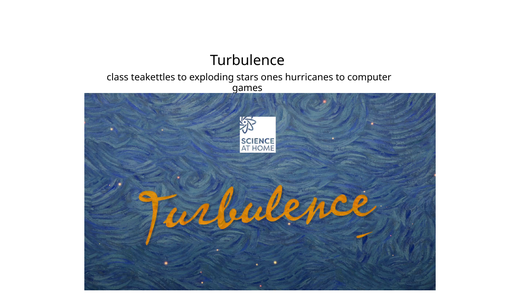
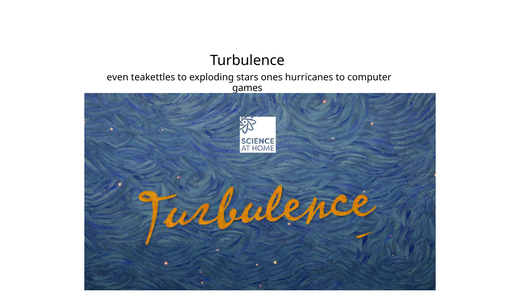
class: class -> even (118, 77)
